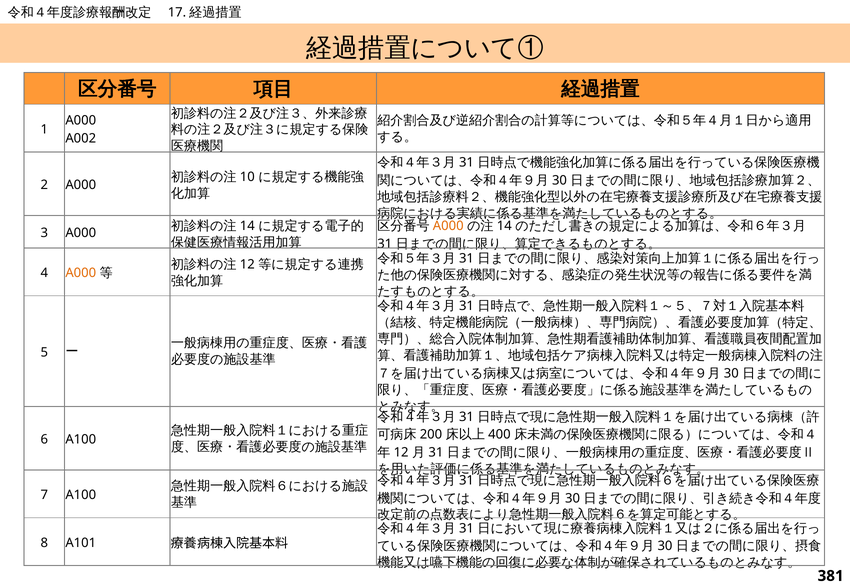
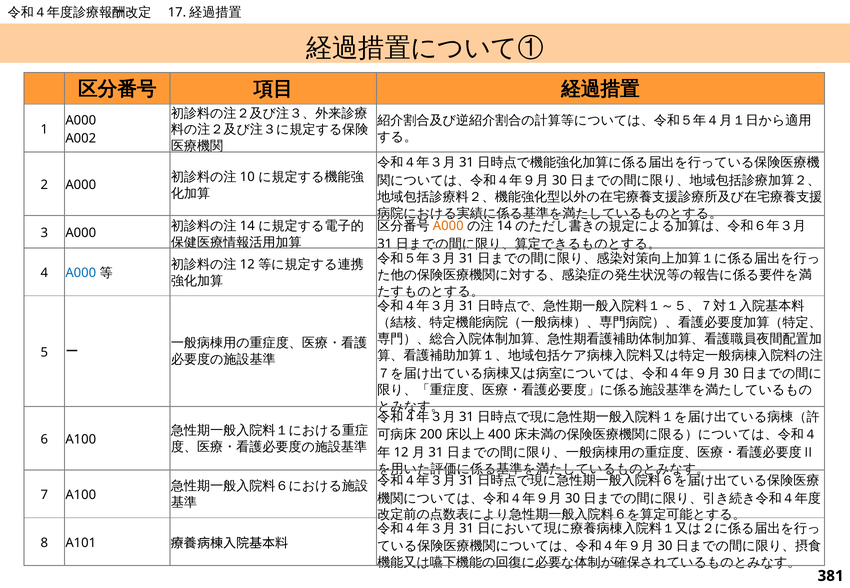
A000 colour: orange -> blue (81, 273)
